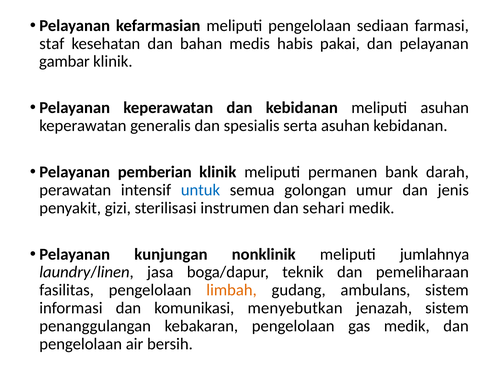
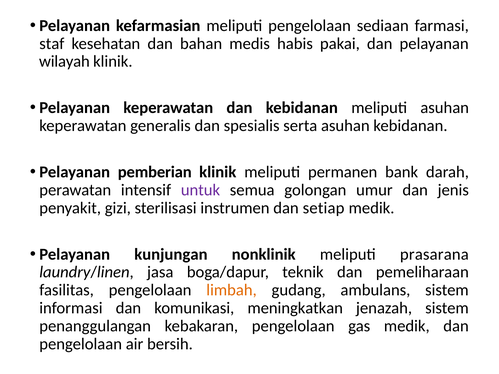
gambar: gambar -> wilayah (64, 62)
untuk colour: blue -> purple (200, 190)
sehari: sehari -> setiap (324, 208)
jumlahnya: jumlahnya -> prasarana (434, 254)
menyebutkan: menyebutkan -> meningkatkan (295, 308)
